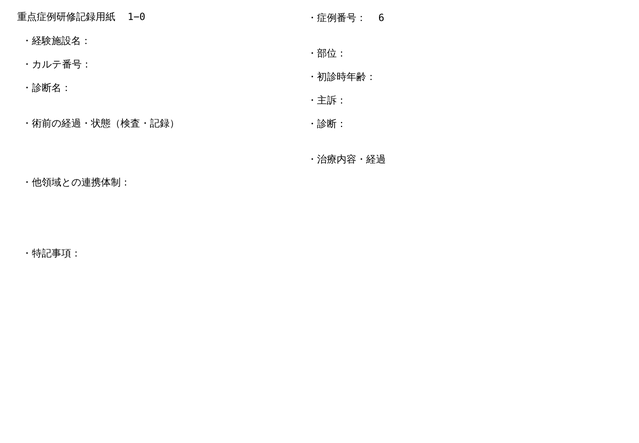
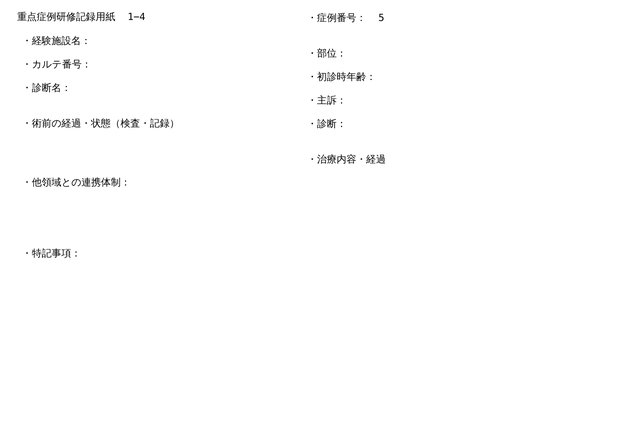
1−0: 1−0 -> 1−4 (136, 17)
6: 6 -> 5 (381, 18)
